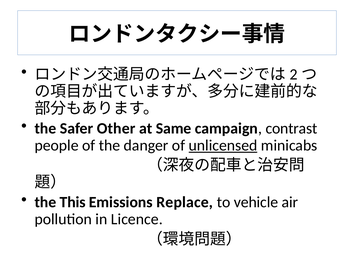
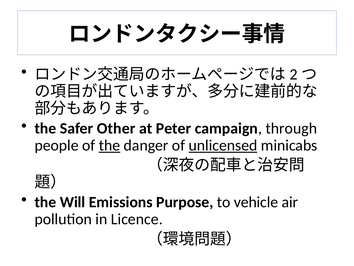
Same: Same -> Peter (174, 128)
contrast: contrast -> through (291, 128)
the underline: none -> present (109, 145)
This: This -> Will (73, 202)
Replace: Replace -> Purpose (185, 202)
